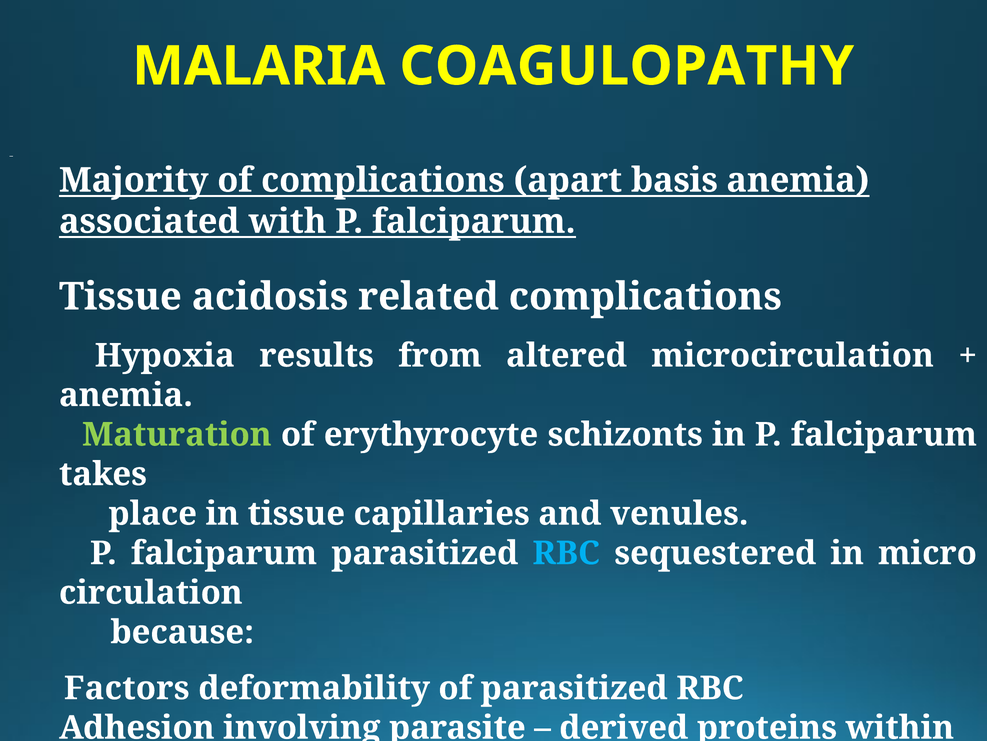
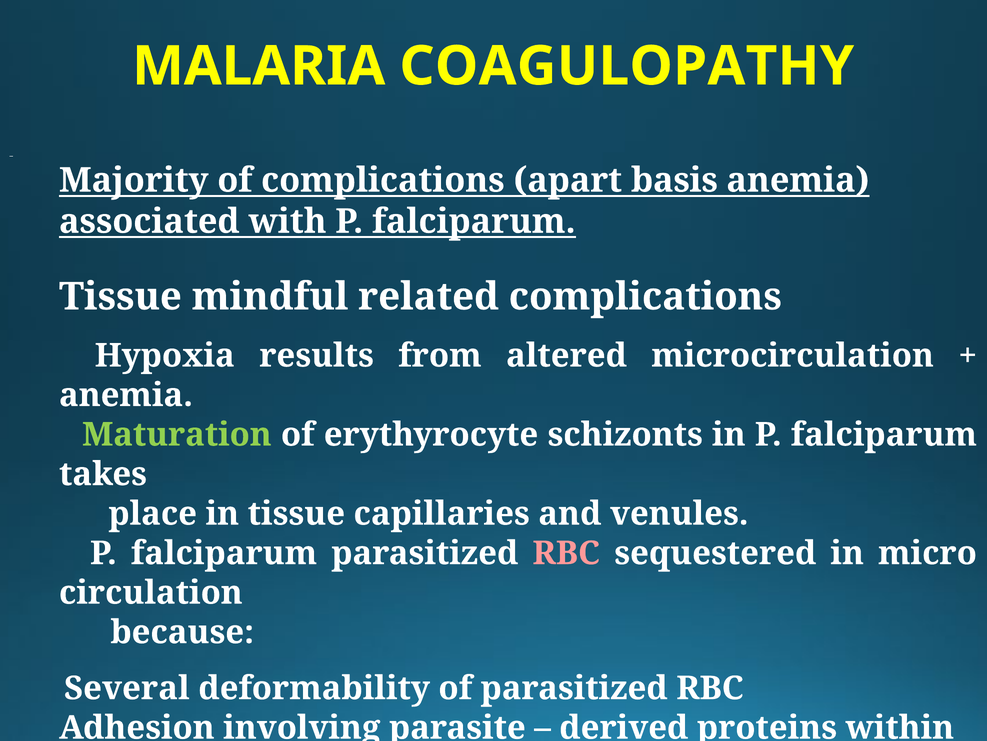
acidosis: acidosis -> mindful (270, 296)
RBC colour: light blue -> pink (566, 553)
Factors: Factors -> Several (127, 688)
